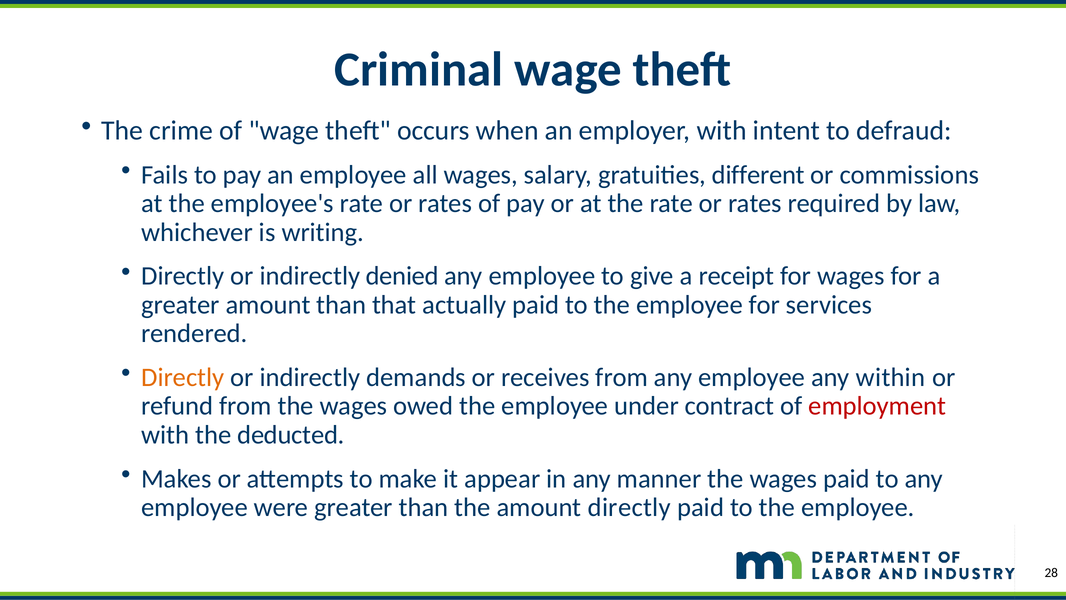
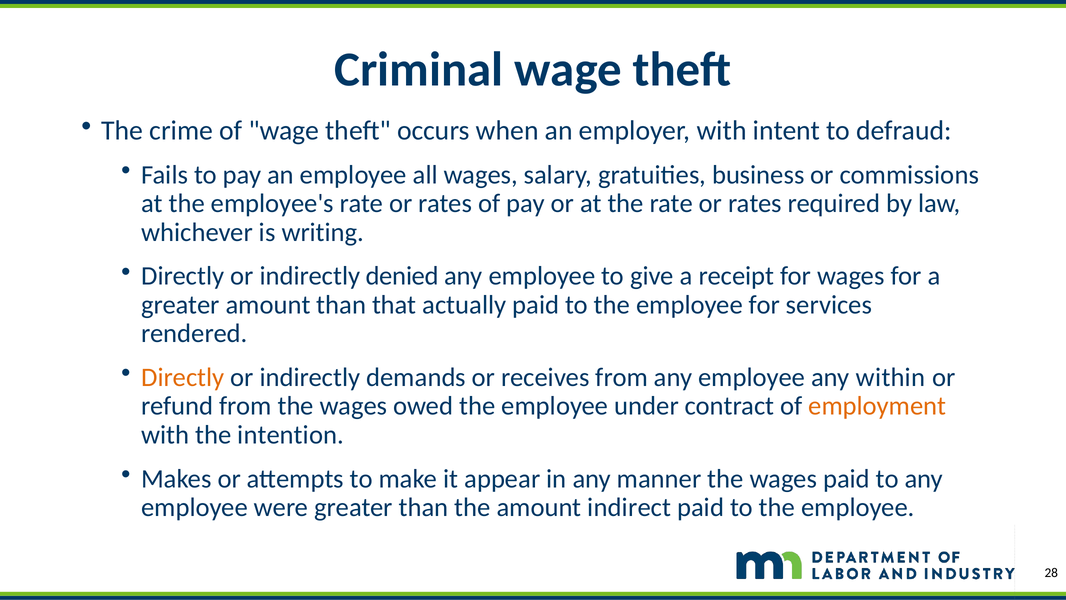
different: different -> business (758, 175)
employment colour: red -> orange (877, 406)
deducted: deducted -> intention (291, 435)
amount directly: directly -> indirect (629, 507)
